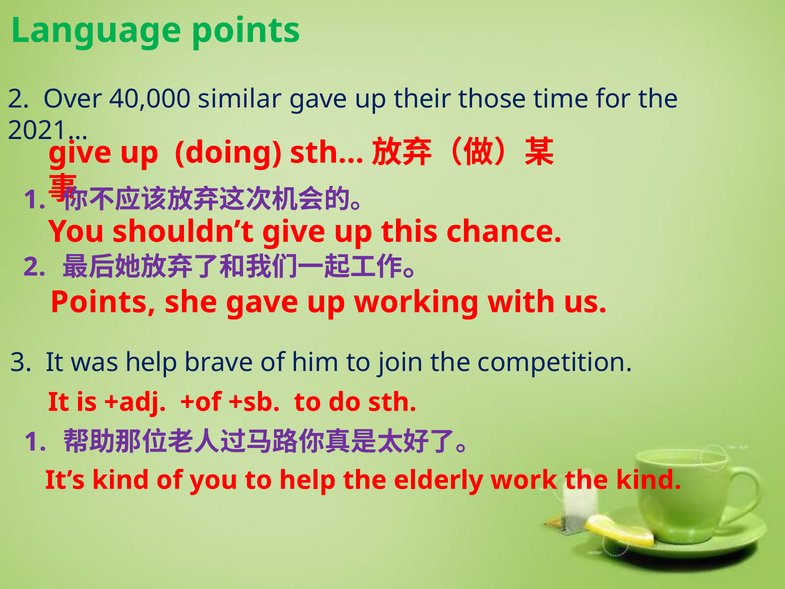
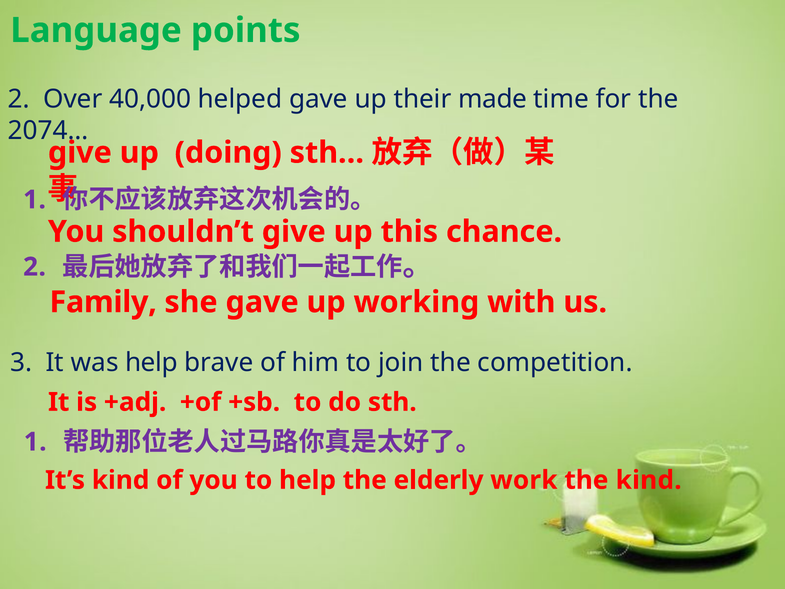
similar: similar -> helped (240, 99)
those: those -> made (493, 99)
2021…: 2021… -> 2074… (48, 131)
Points: Points -> Family (103, 302)
